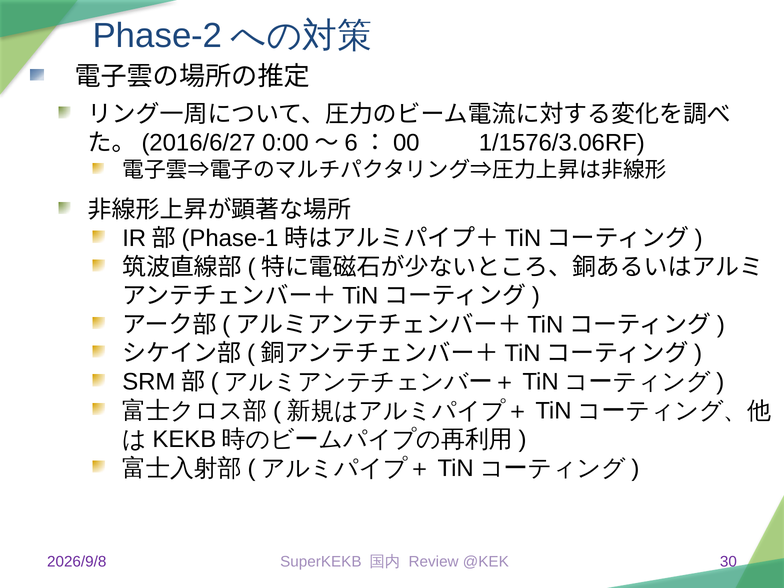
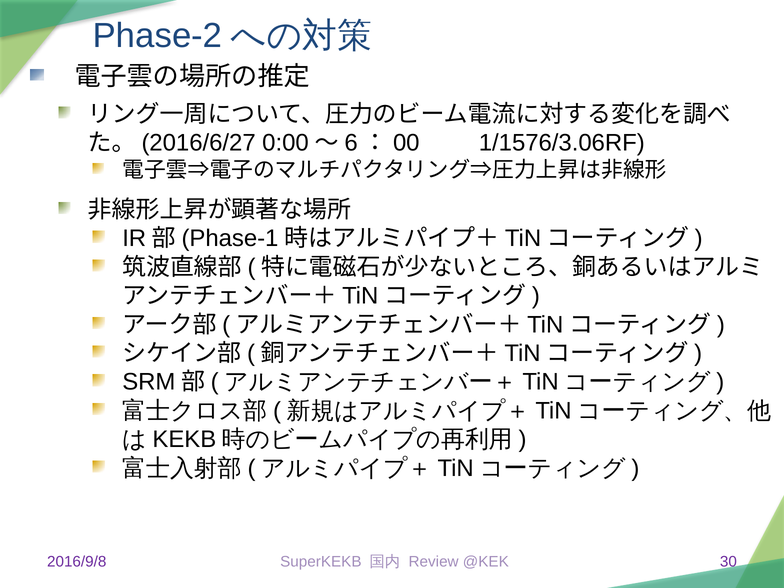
2026/9/8: 2026/9/8 -> 2016/9/8 (77, 562)
